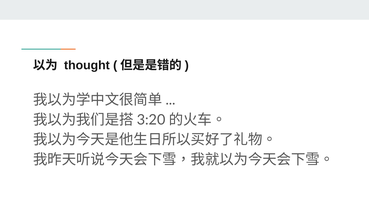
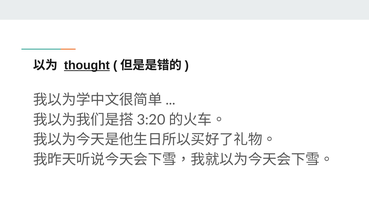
thought underline: none -> present (87, 65)
